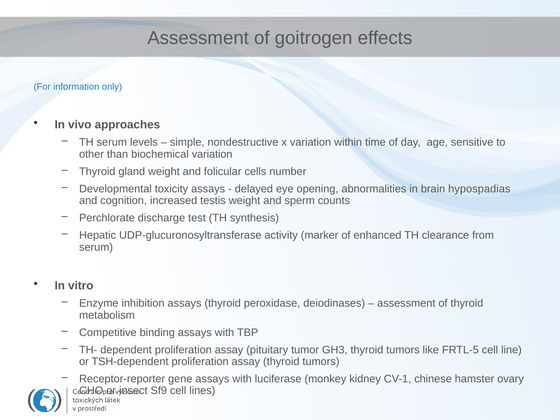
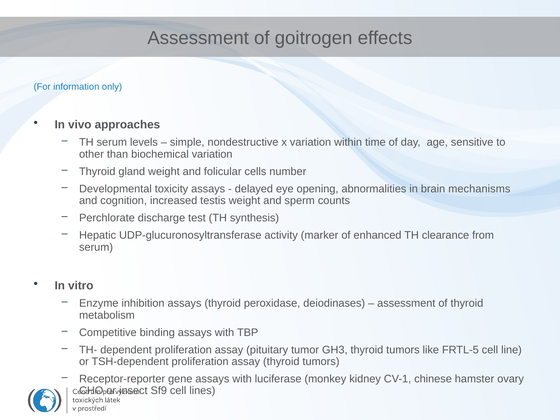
hypospadias: hypospadias -> mechanisms (479, 189)
